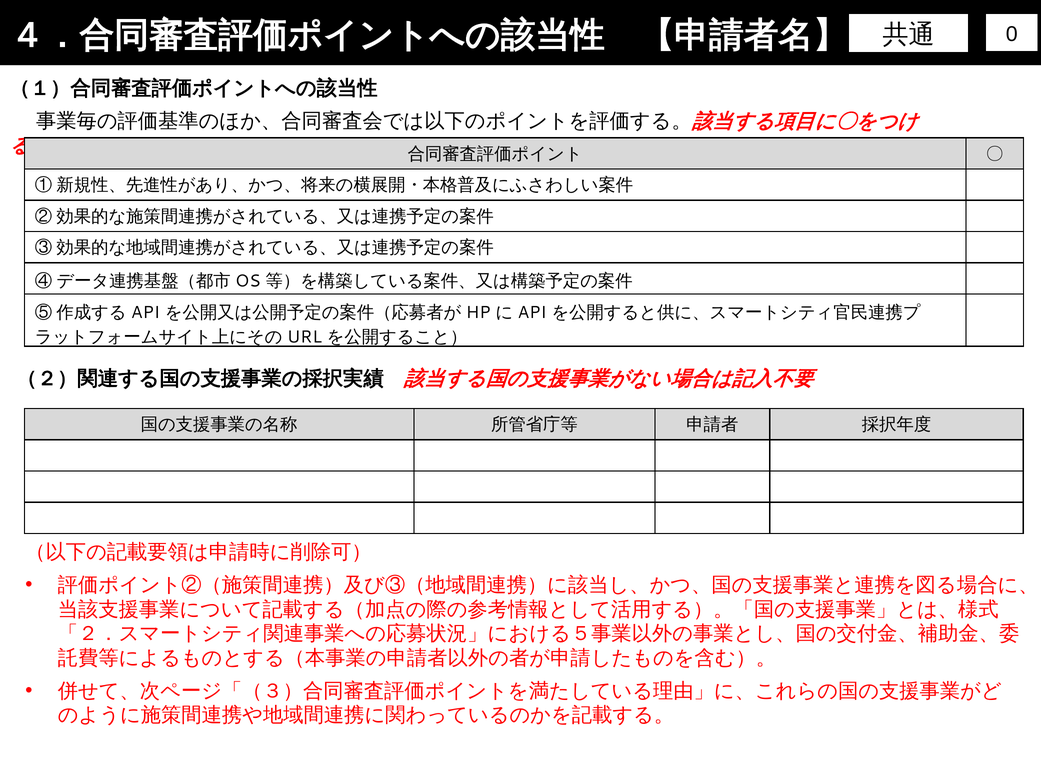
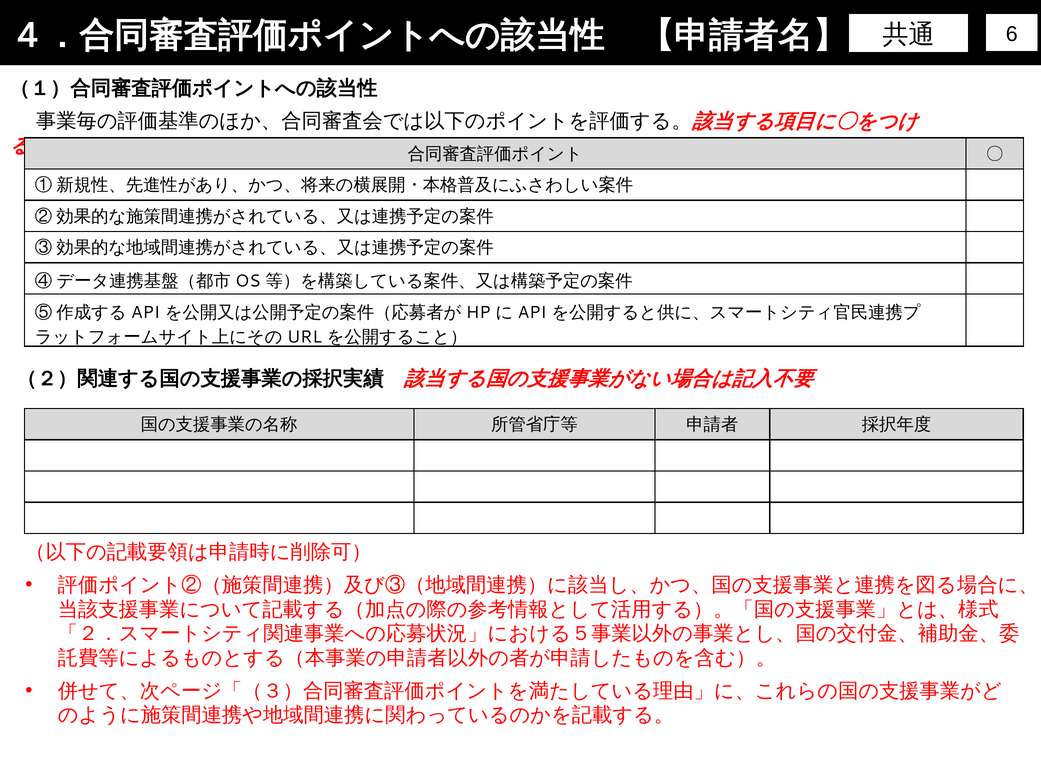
0: 0 -> 6 (1012, 34)
